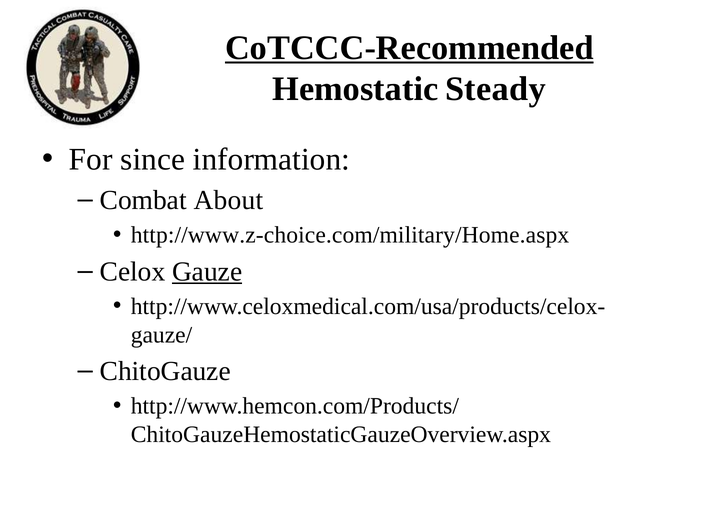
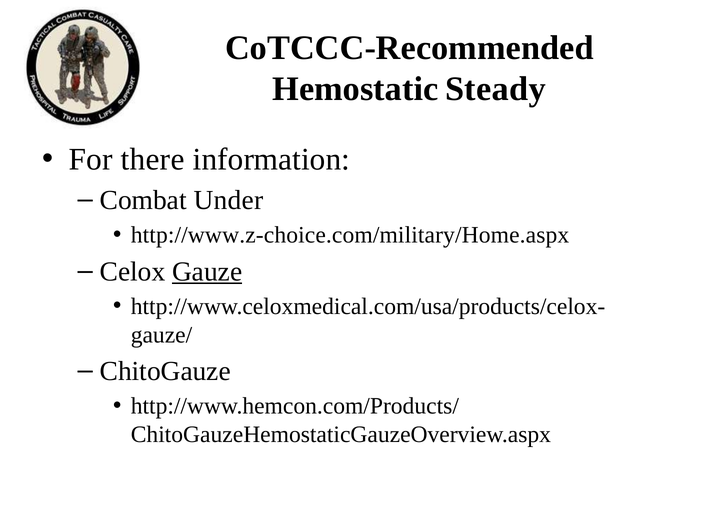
CoTCCC-Recommended underline: present -> none (409, 48)
since: since -> there (153, 160)
About: About -> Under (228, 200)
